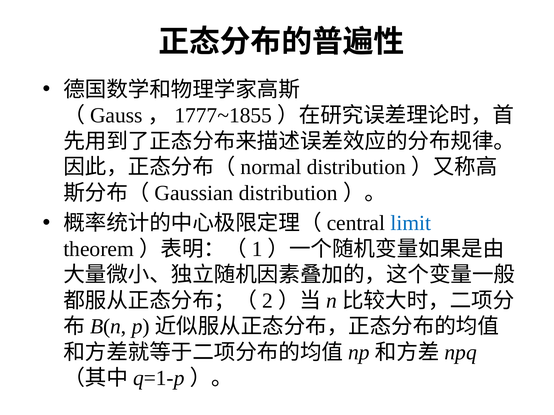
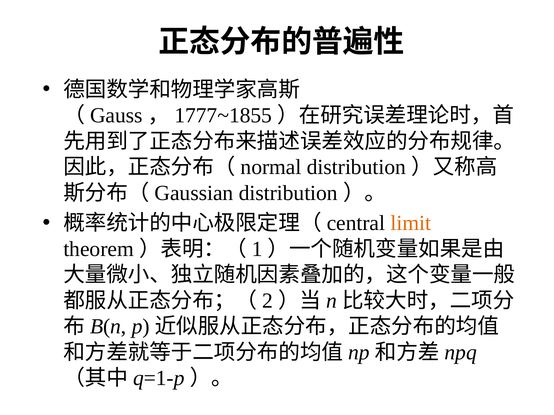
limit colour: blue -> orange (411, 223)
